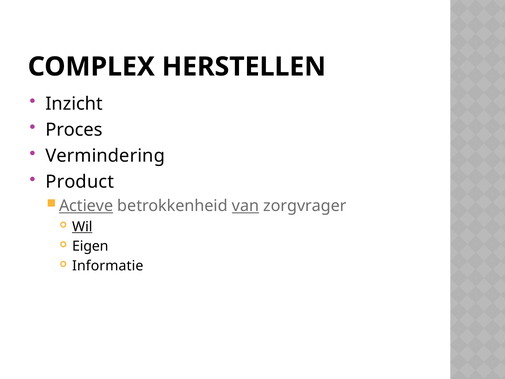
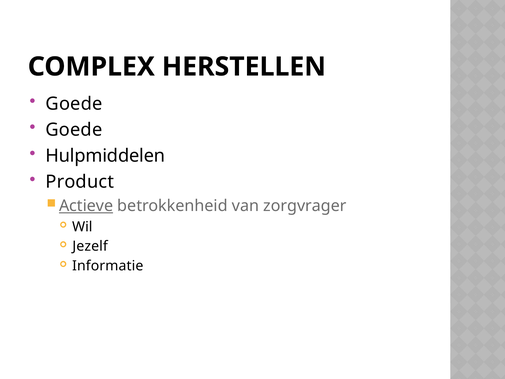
Inzicht: Inzicht -> Goede (74, 104)
Proces: Proces -> Goede (74, 130)
Vermindering: Vermindering -> Hulpmiddelen (105, 156)
van underline: present -> none (245, 206)
Wil underline: present -> none (82, 227)
Eigen: Eigen -> Jezelf (90, 246)
